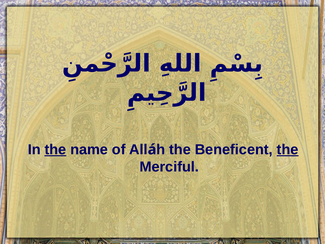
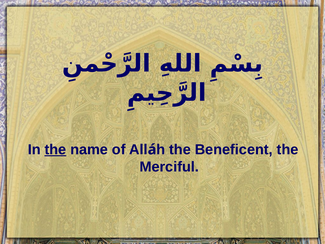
the underline: present -> none (288, 149)
